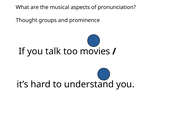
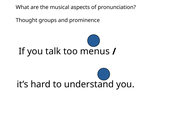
movies: movies -> menus (95, 51)
